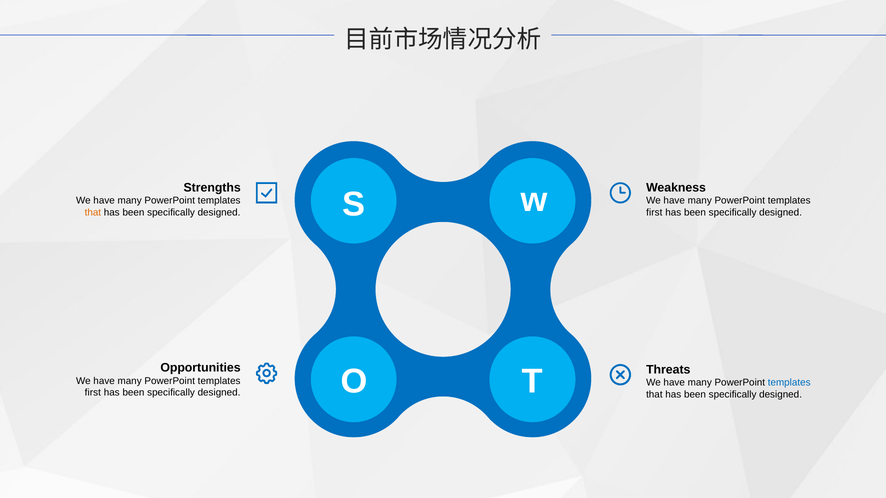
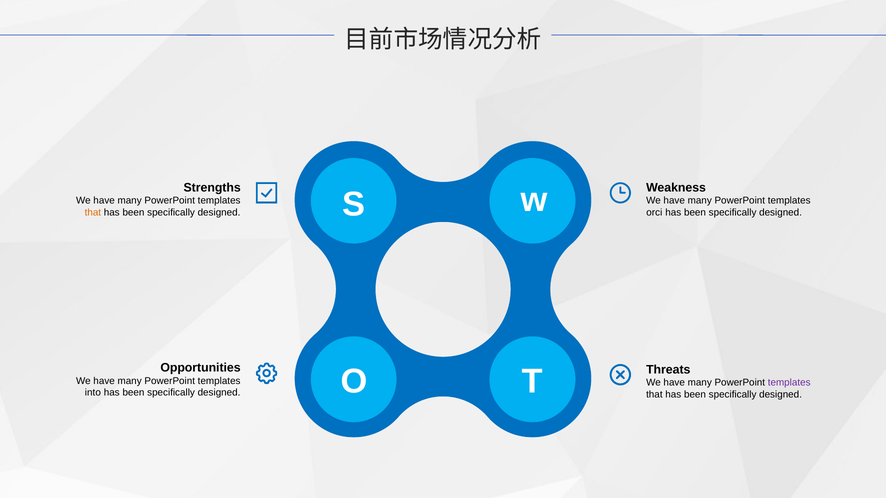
first: first -> orci (654, 212)
templates colour: blue -> purple (789, 383)
first: first -> into (93, 393)
